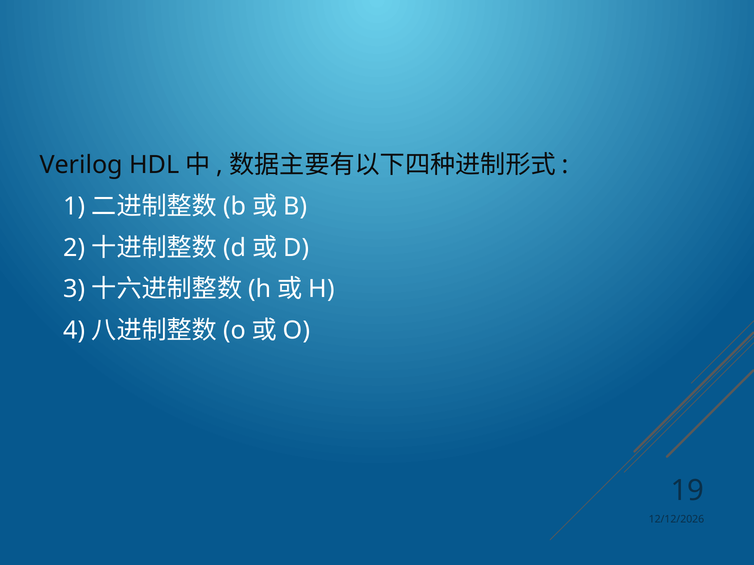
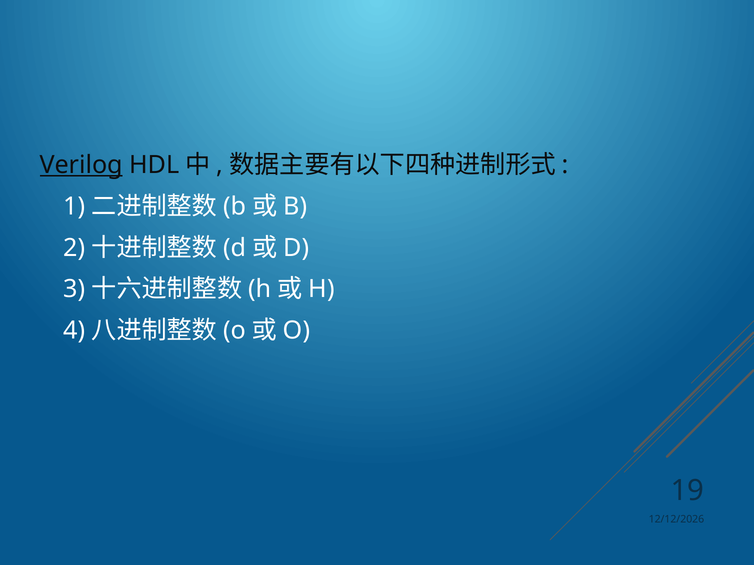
Verilog underline: none -> present (81, 165)
